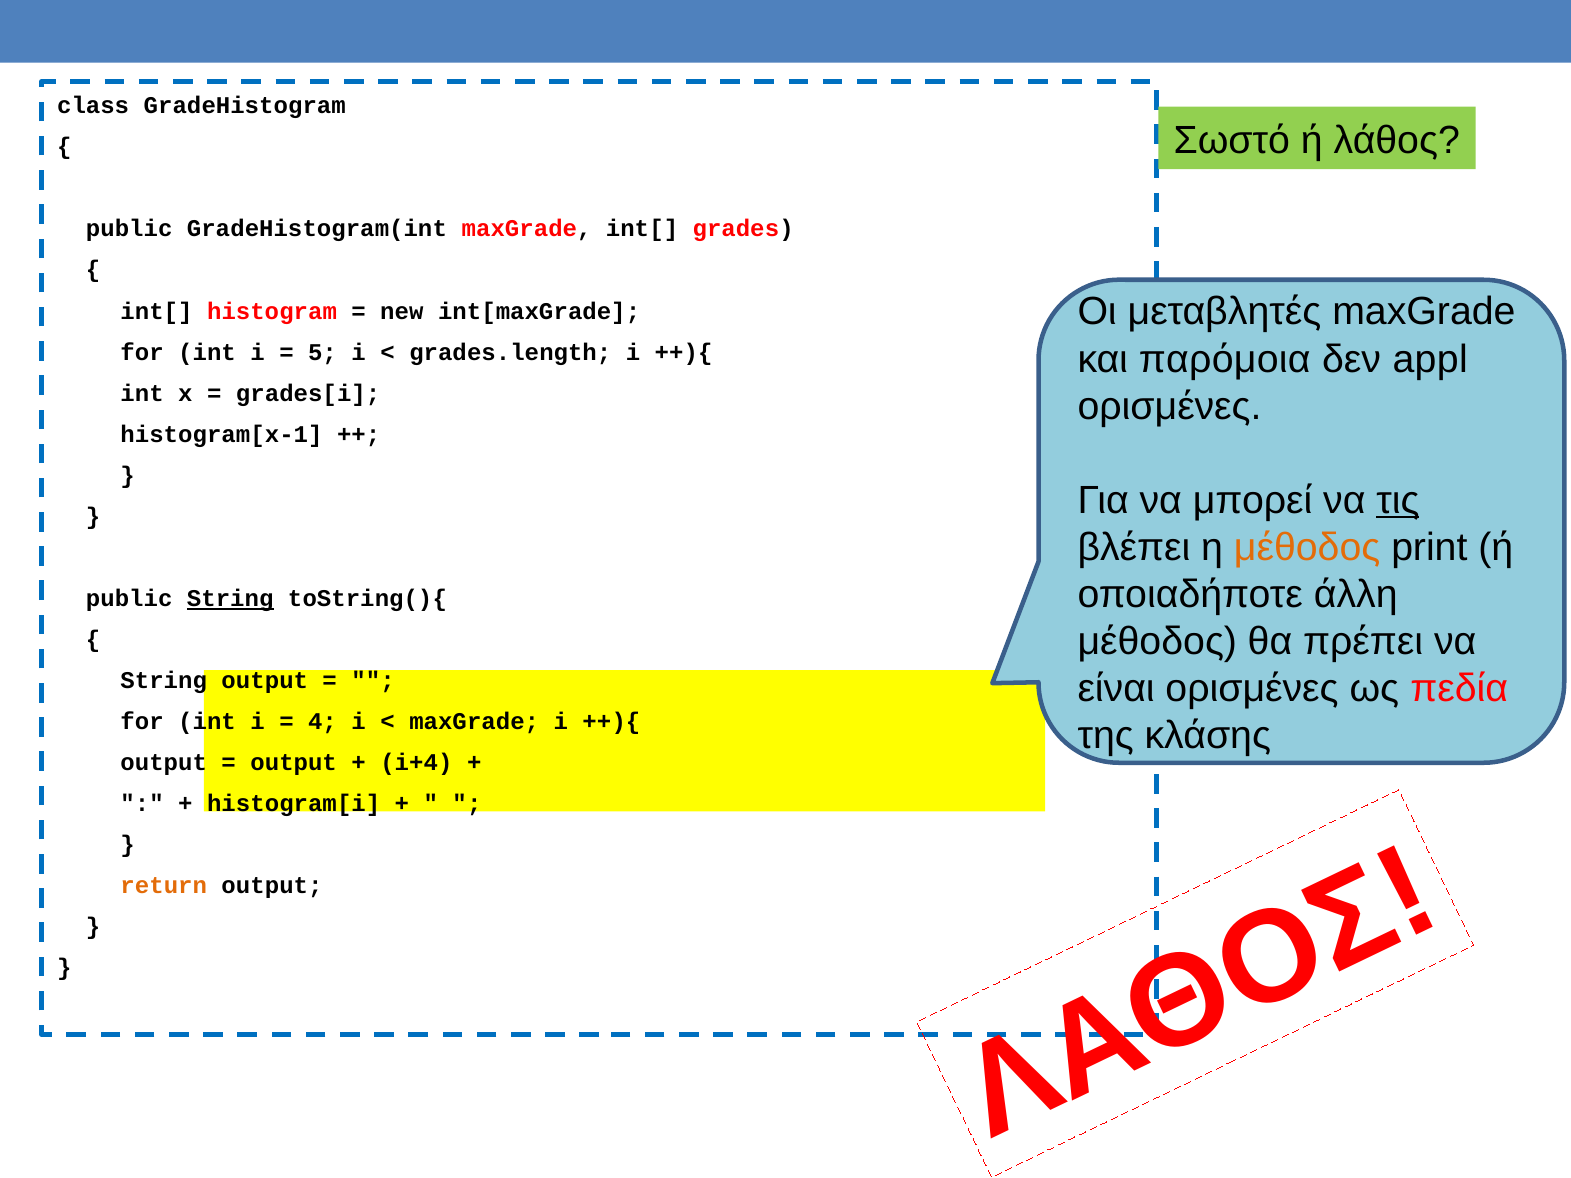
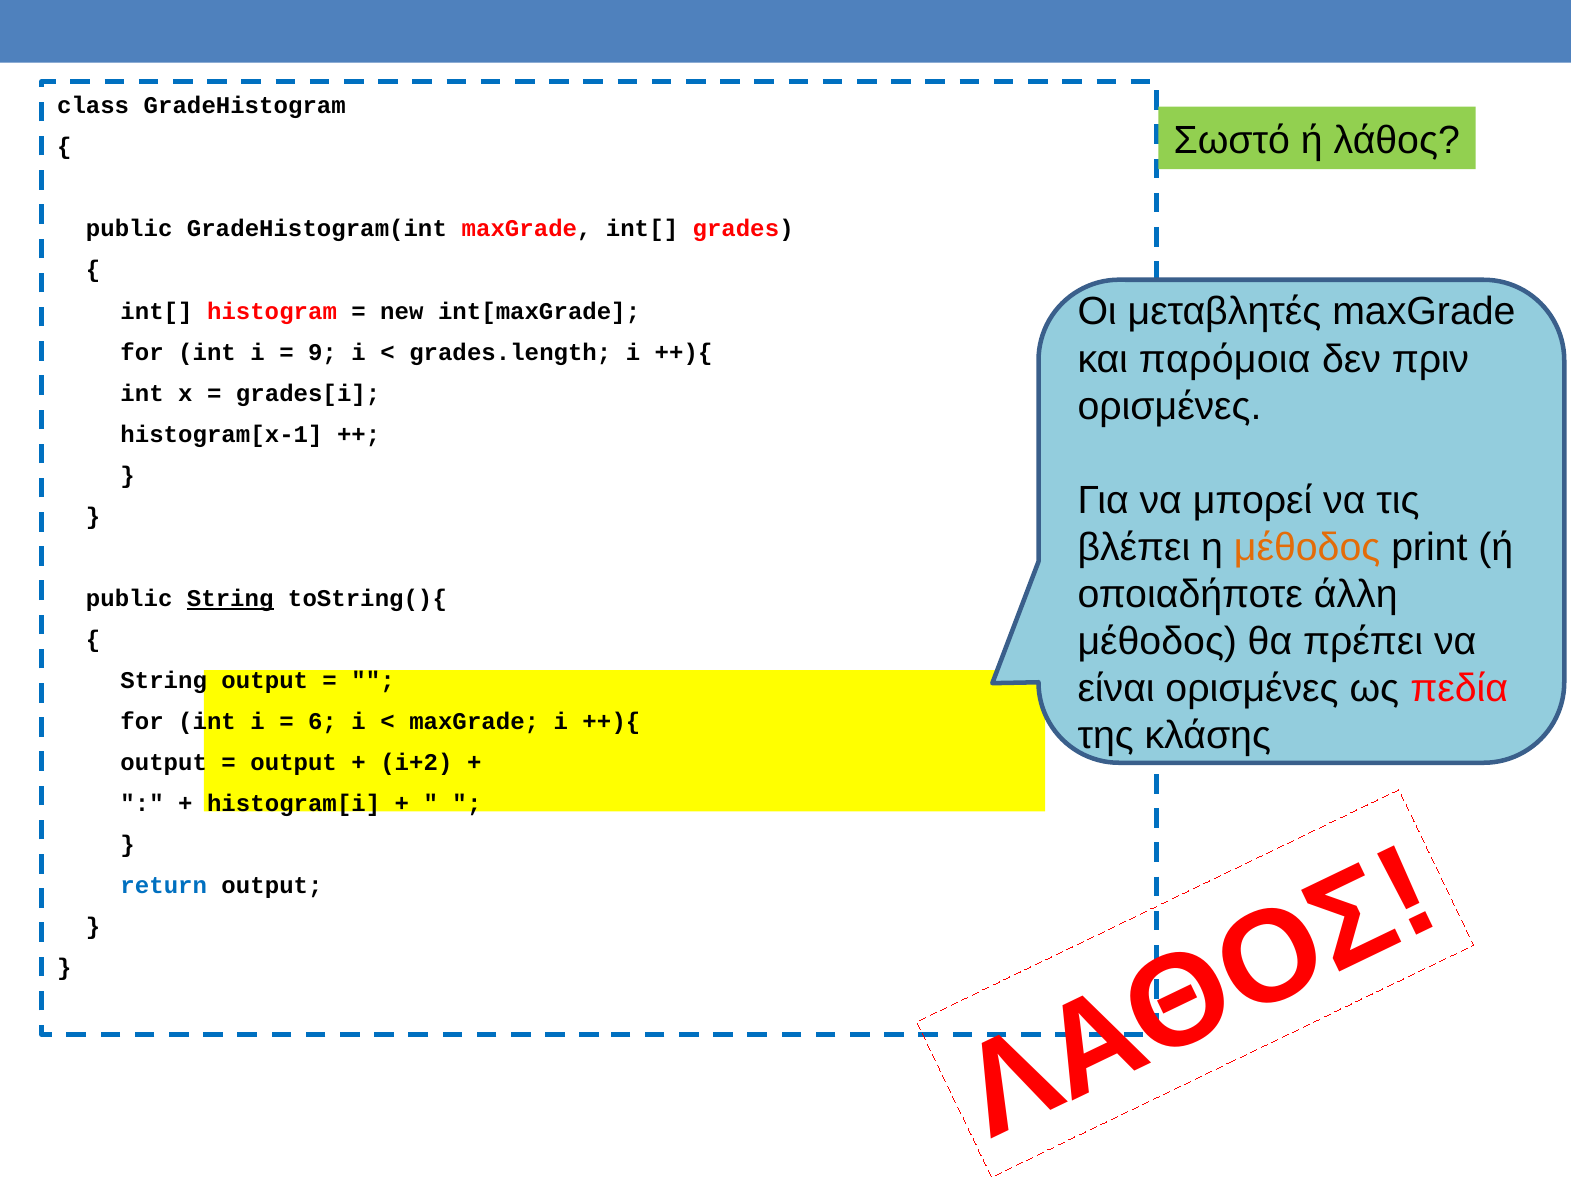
appl: appl -> πριν (1431, 359)
5: 5 -> 9 (322, 352)
τις underline: present -> none (1398, 501)
4: 4 -> 6 (322, 722)
i+4: i+4 -> i+2 (416, 763)
return colour: orange -> blue (164, 886)
